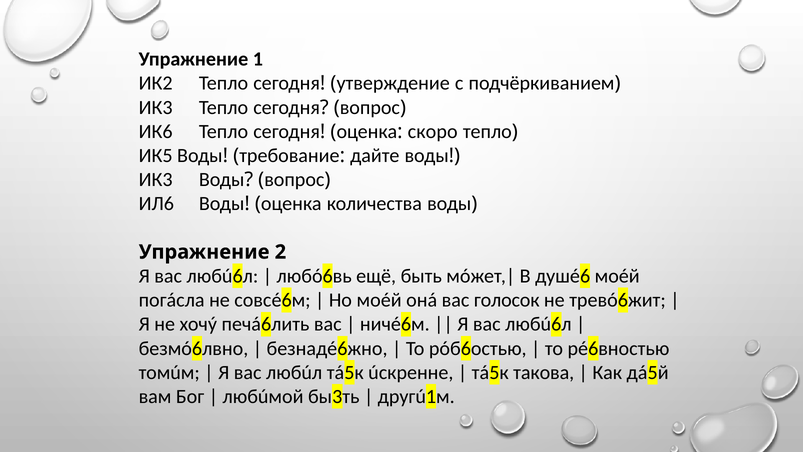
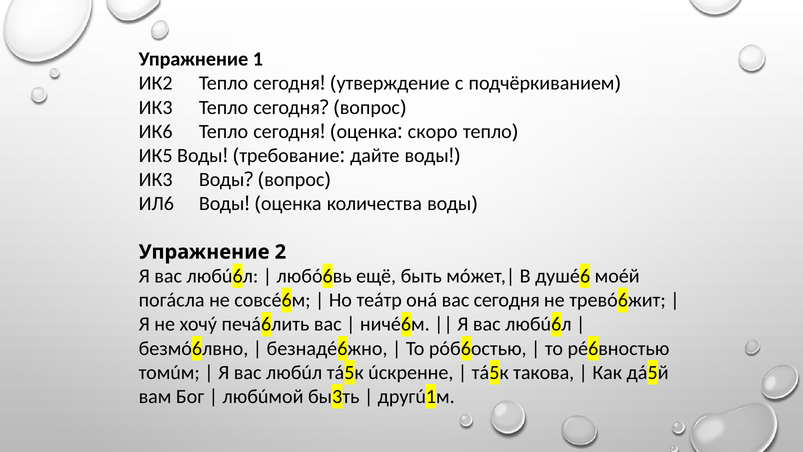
Но моéй: моéй -> теáтр (379, 300)
вас голосок: голосок -> сегодня (507, 300)
